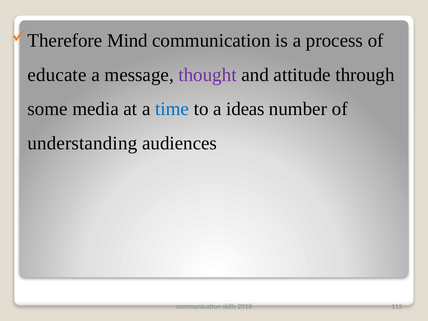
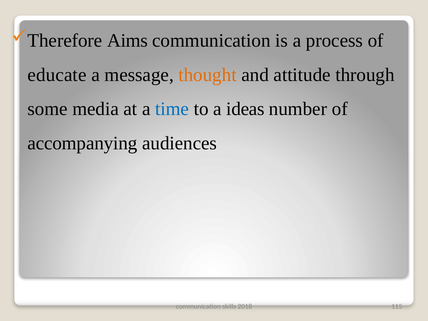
Mind: Mind -> Aims (127, 41)
thought colour: purple -> orange (208, 75)
understanding: understanding -> accompanying (82, 143)
